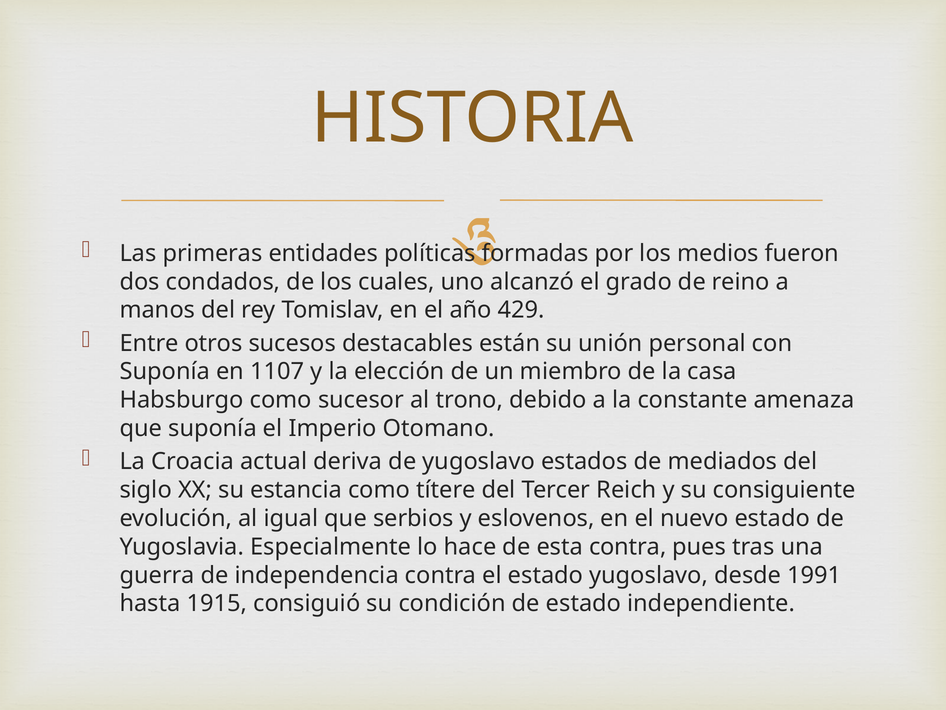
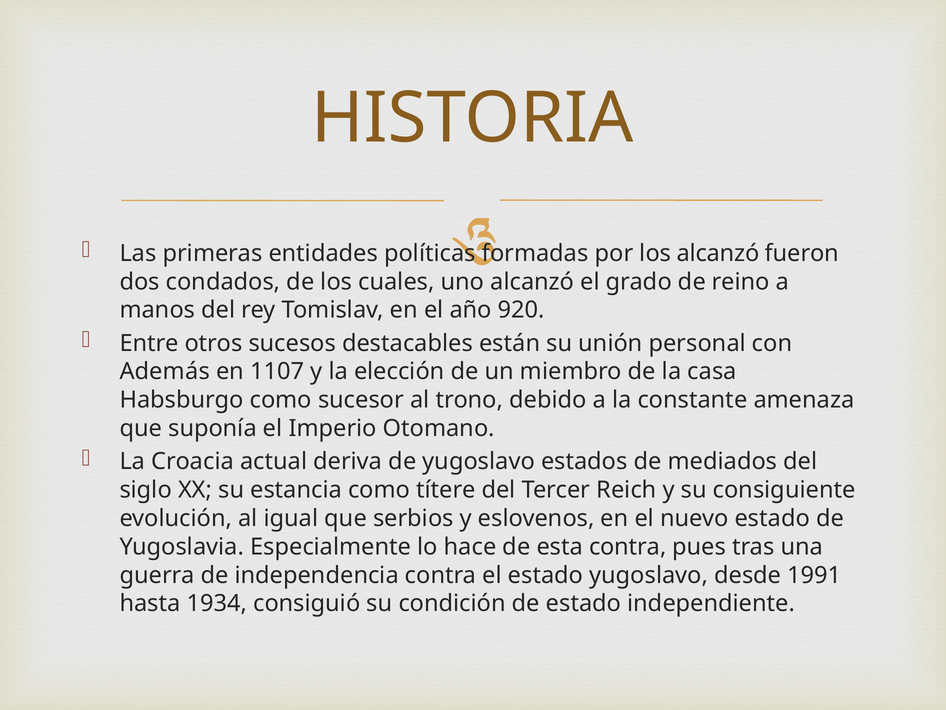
los medios: medios -> alcanzó (718, 253)
429: 429 -> 920 (521, 310)
Suponía: Suponía -> Además (165, 371)
1915: 1915 -> 1934 (217, 603)
